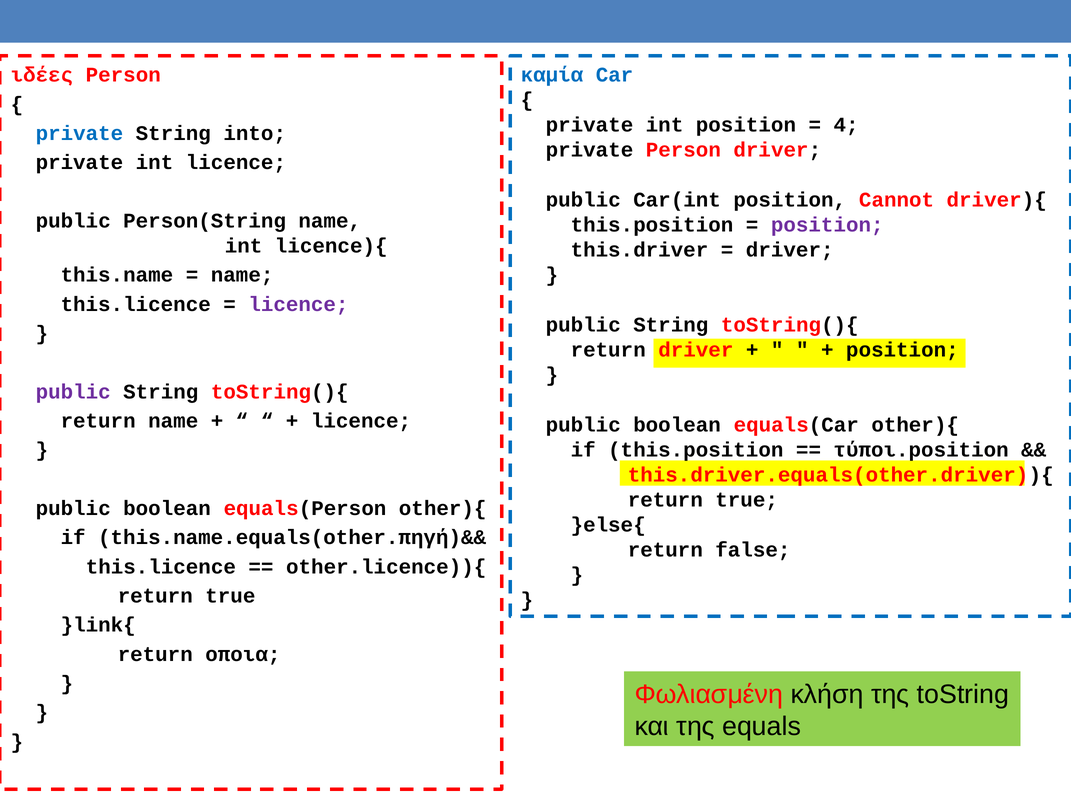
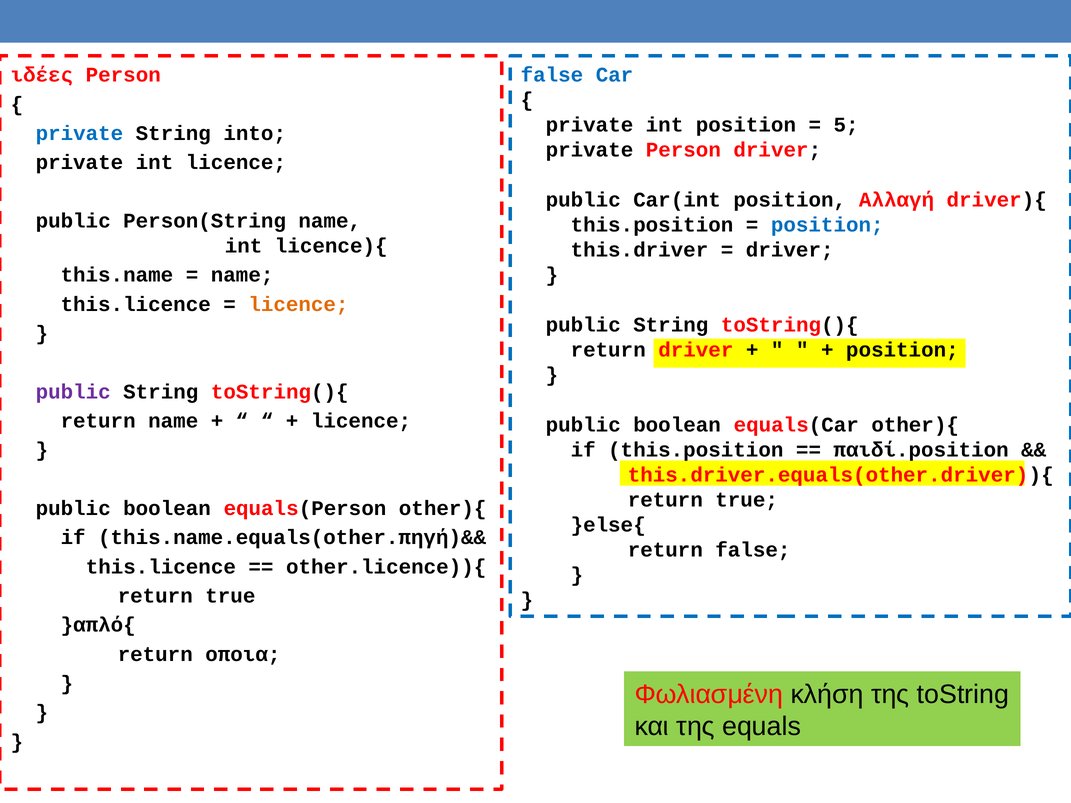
καμία: καμία -> false (552, 75)
4: 4 -> 5 (846, 125)
Cannot: Cannot -> Αλλαγή (897, 200)
position colour: purple -> blue (827, 225)
licence colour: purple -> orange (298, 304)
τύποι.position: τύποι.position -> παιδί.position (921, 450)
}link{: }link{ -> }απλό{ (98, 625)
